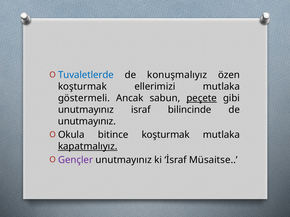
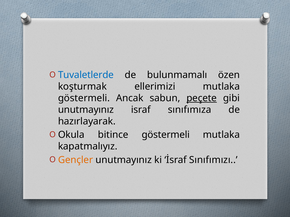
konuşmalıyız: konuşmalıyız -> bulunmamalı (177, 75)
bilincinde: bilincinde -> sınıfımıza (190, 110)
unutmayınız: unutmayınız -> hazırlayarak (87, 122)
bitince koşturmak: koşturmak -> göstermeli (166, 135)
kapatmalıyız underline: present -> none (88, 147)
Gençler colour: purple -> orange (76, 160)
Müsaitse: Müsaitse -> Sınıfımızı (213, 160)
